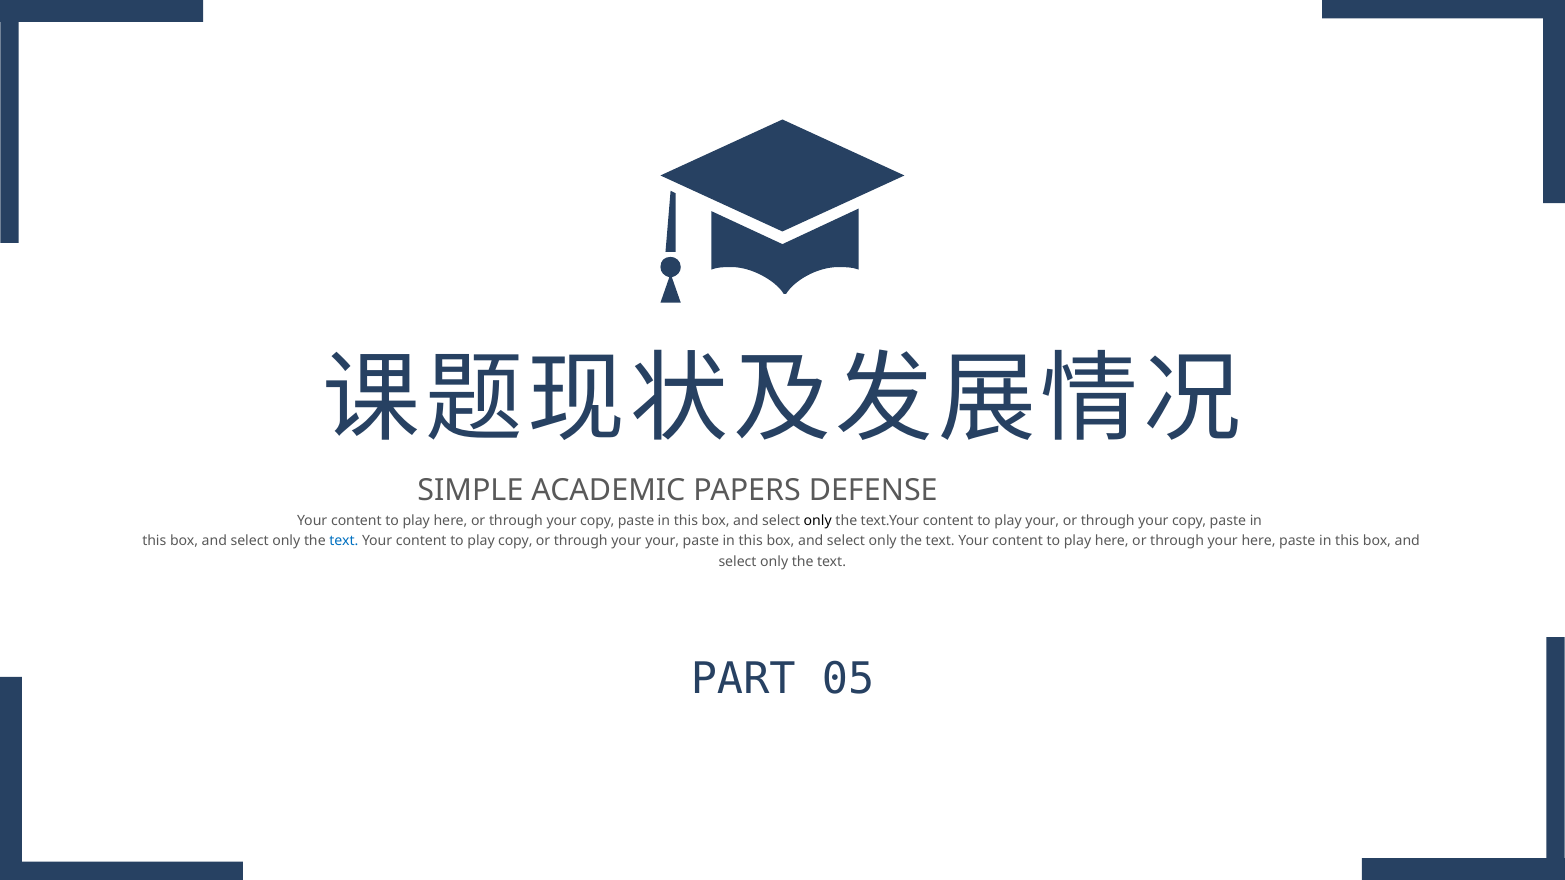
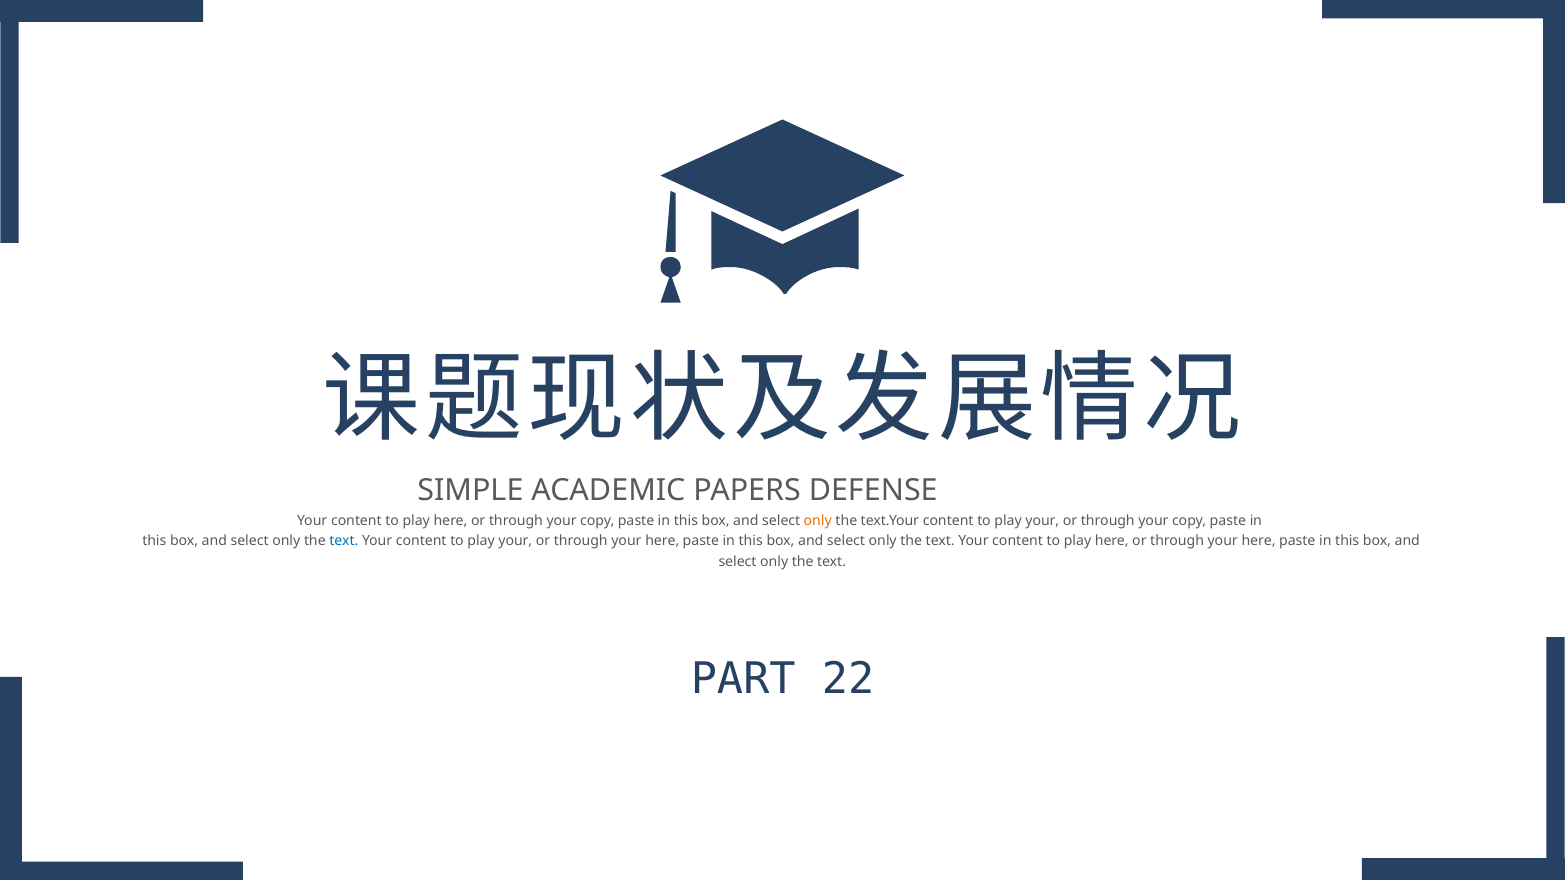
only colour: black -> orange (818, 521)
copy: copy -> your (515, 541)
your: your -> here (662, 541)
05: 05 -> 22 (848, 679)
